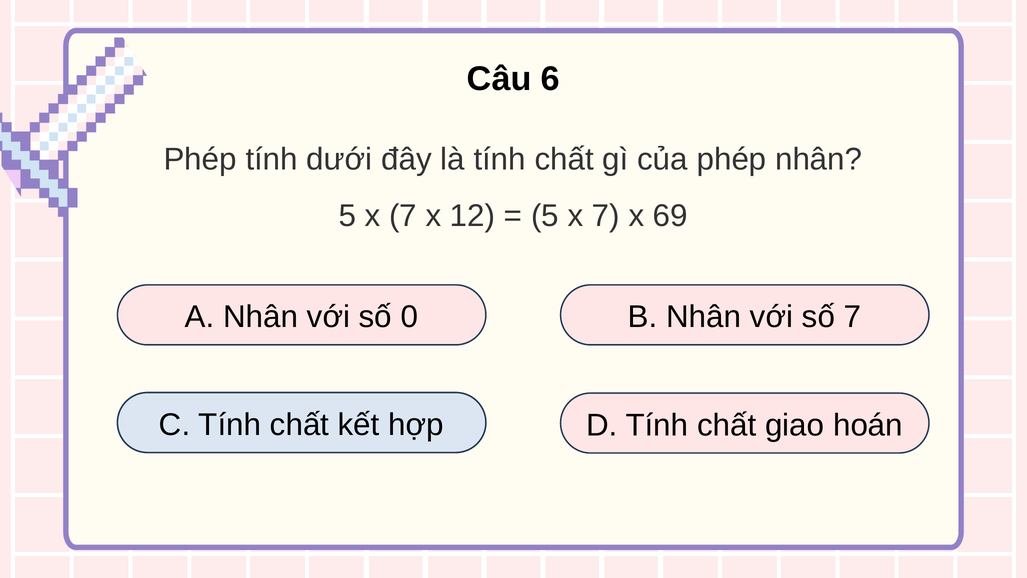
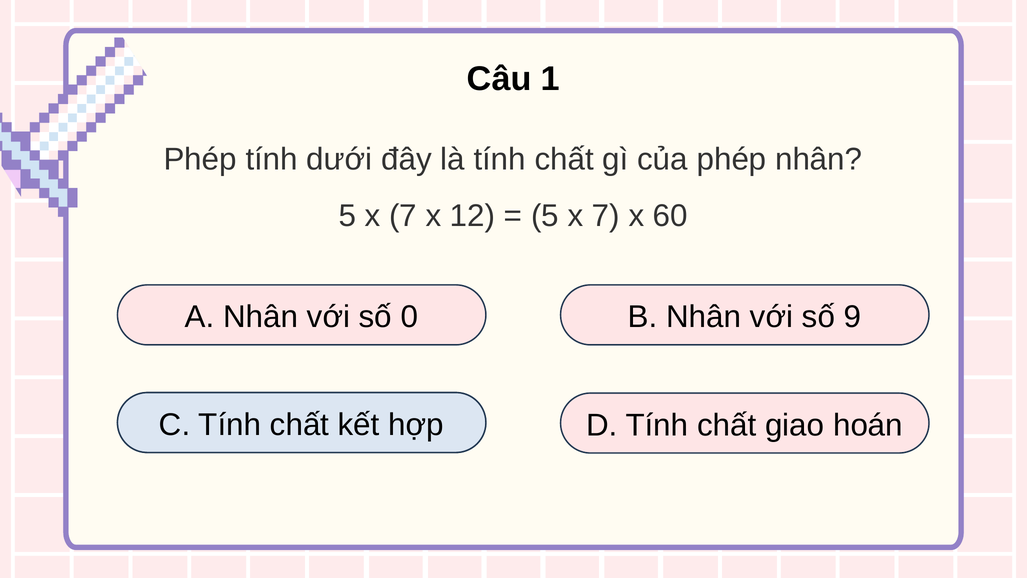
6: 6 -> 1 (550, 79)
69: 69 -> 60 (670, 216)
số 7: 7 -> 9 (852, 317)
